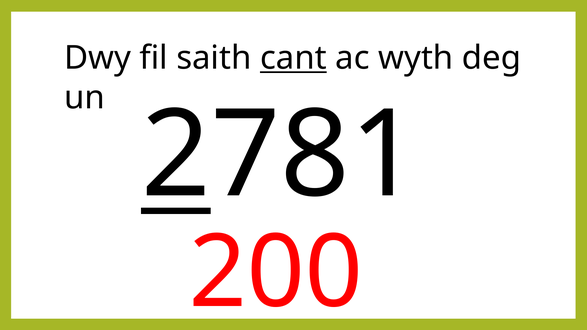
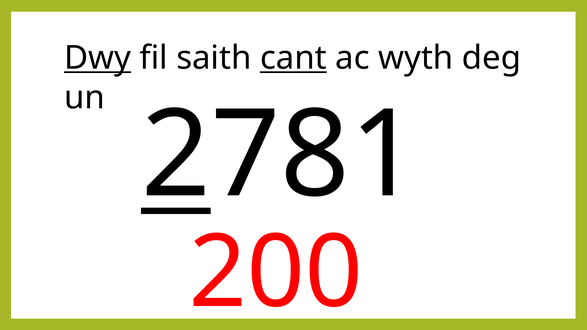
Dwy underline: none -> present (97, 58)
